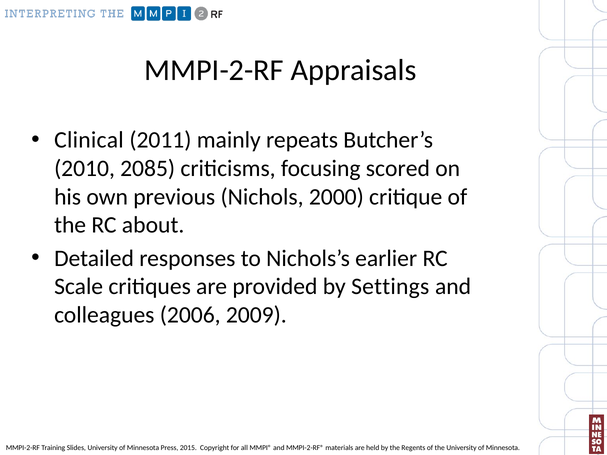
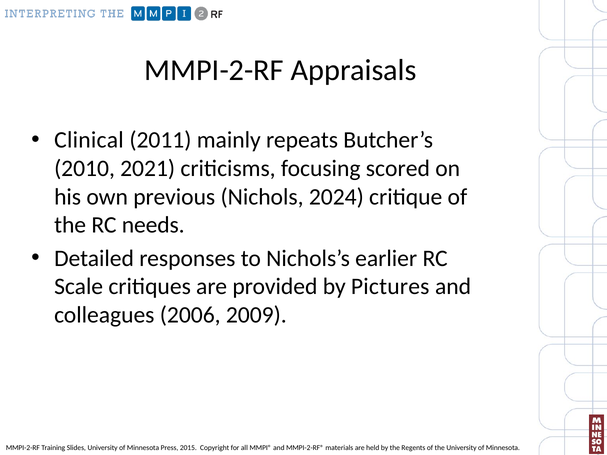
2085: 2085 -> 2021 (148, 169)
2000: 2000 -> 2024 (336, 197)
about: about -> needs (153, 225)
Settings: Settings -> Pictures (390, 287)
